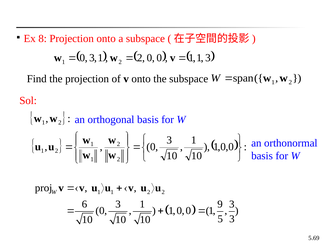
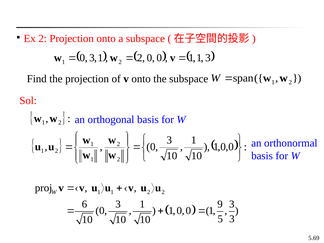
Ex 8: 8 -> 2 (43, 39)
